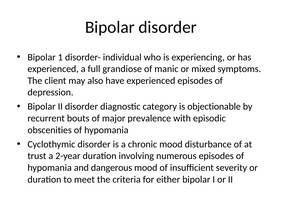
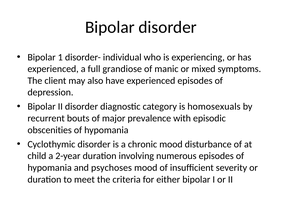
objectionable: objectionable -> homosexuals (214, 107)
trust: trust -> child (37, 156)
dangerous: dangerous -> psychoses (111, 168)
